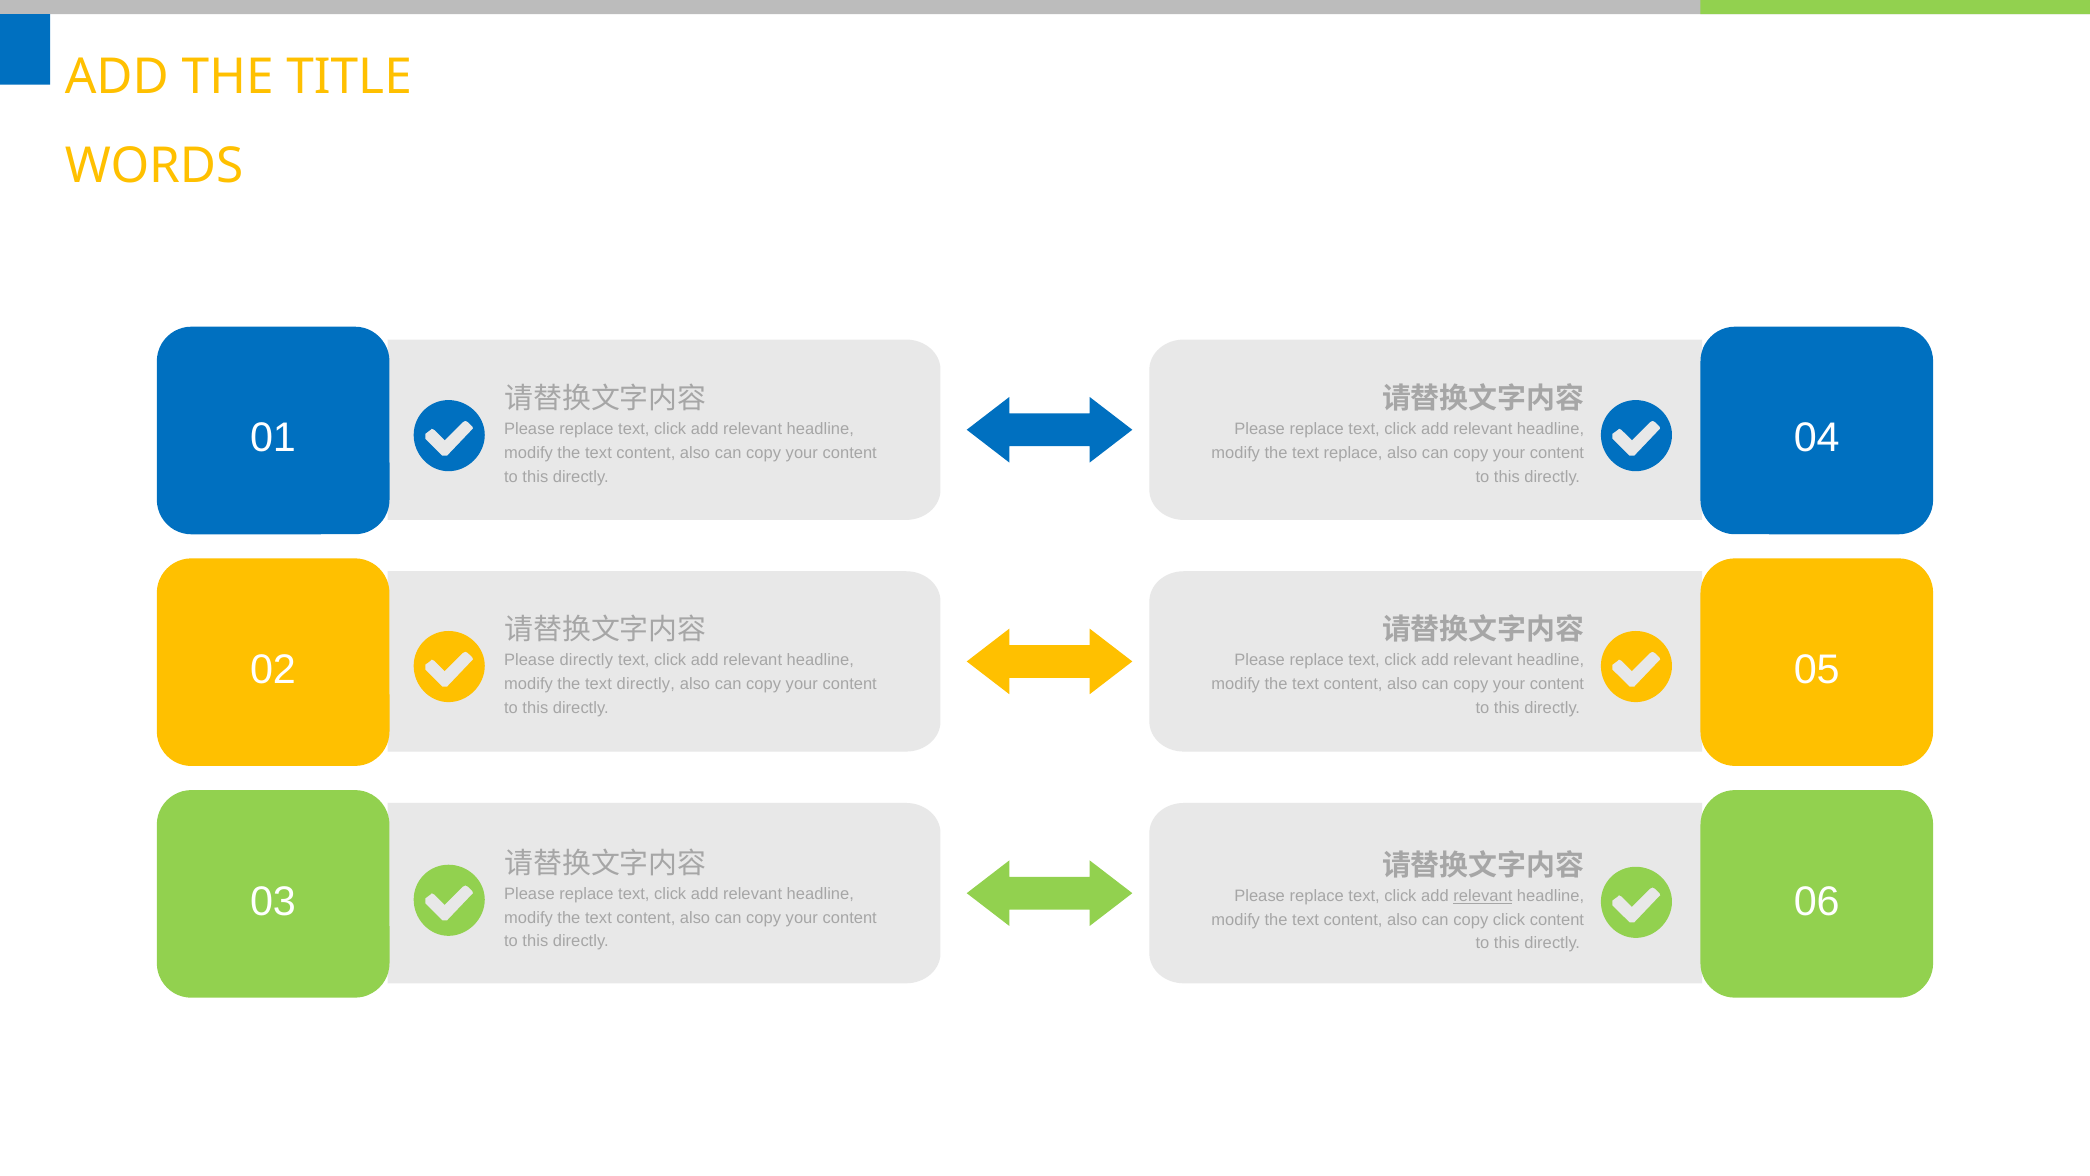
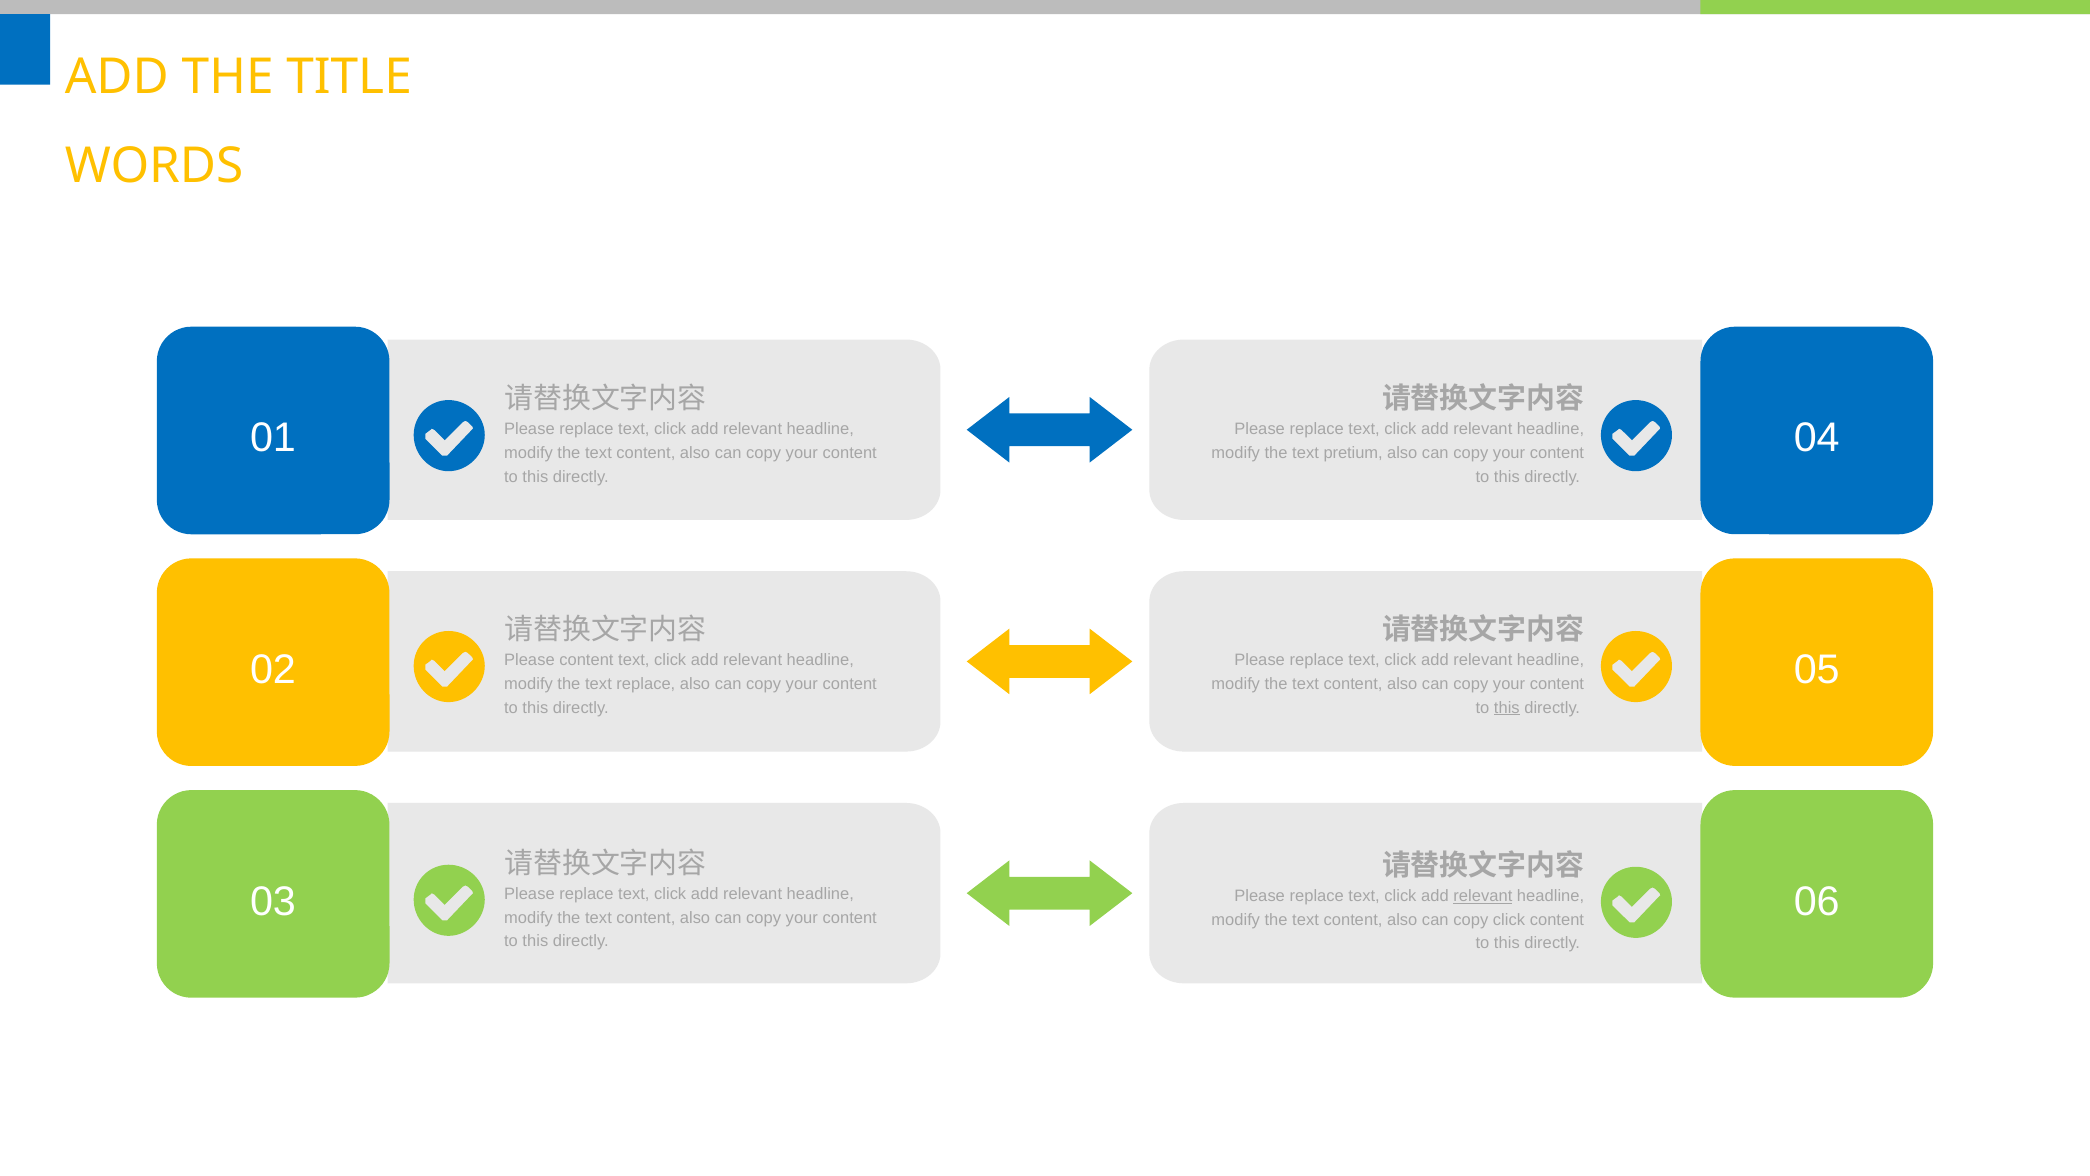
text replace: replace -> pretium (1353, 453)
Please directly: directly -> content (586, 660)
text directly: directly -> replace (646, 684)
this underline: none -> present (1507, 708)
